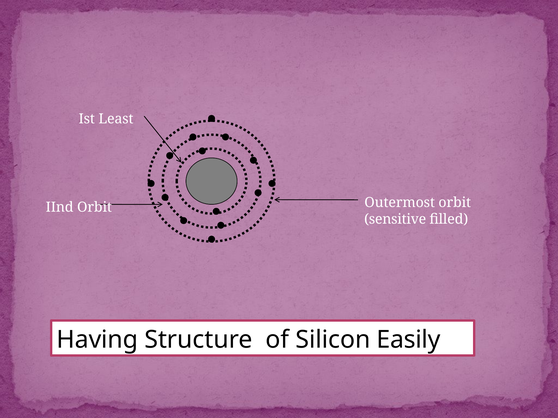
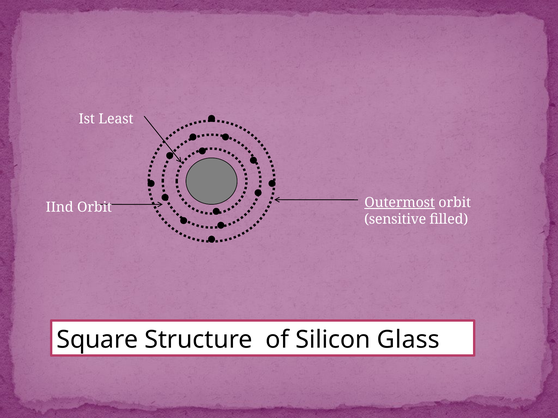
Outermost underline: none -> present (400, 203)
Having: Having -> Square (97, 340)
Easily: Easily -> Glass (408, 340)
